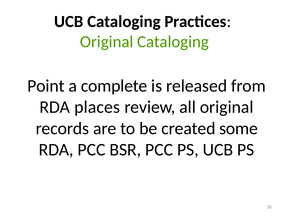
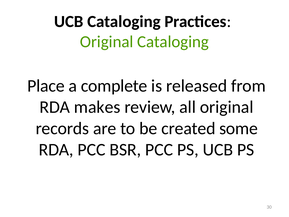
Point: Point -> Place (46, 86)
places: places -> makes (97, 107)
